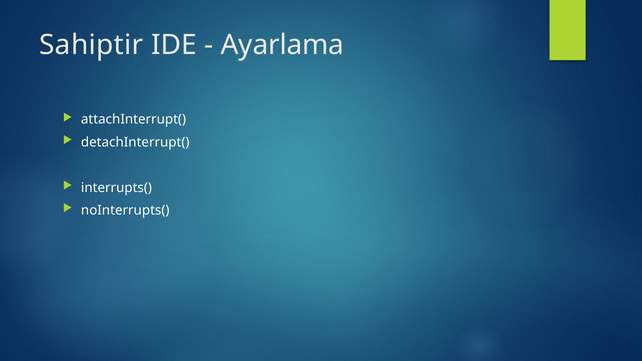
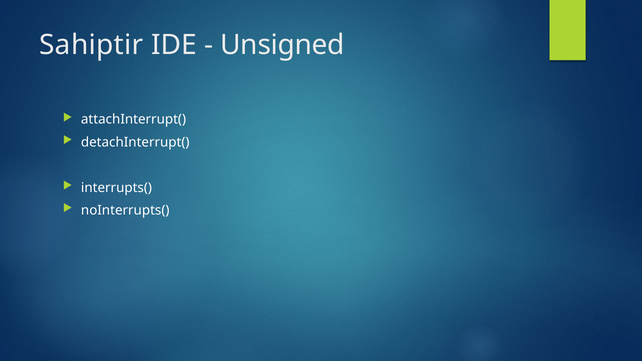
Ayarlama: Ayarlama -> Unsigned (282, 45)
